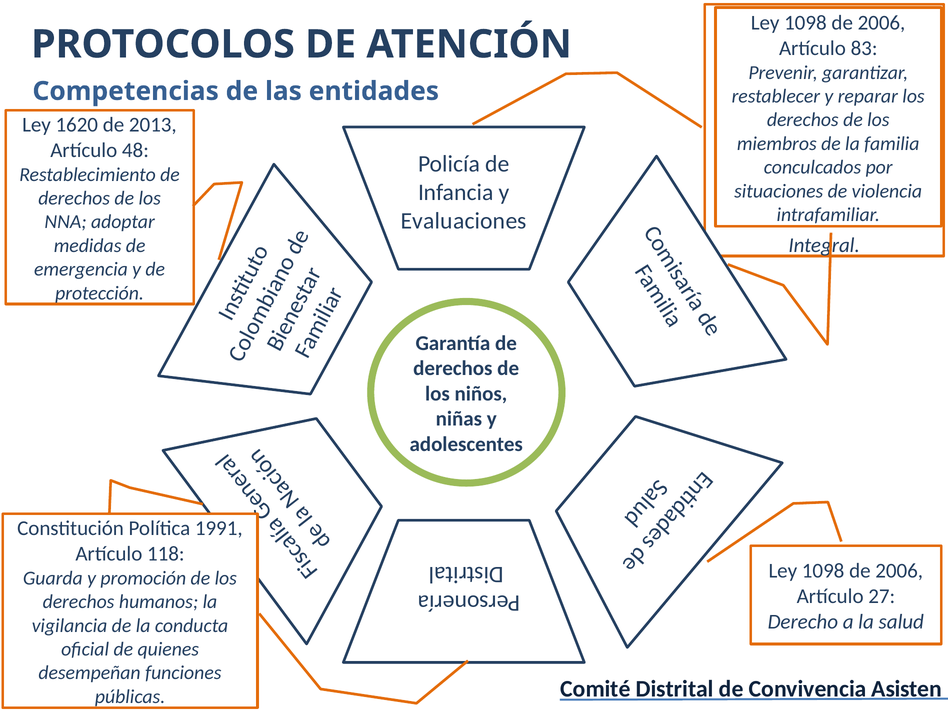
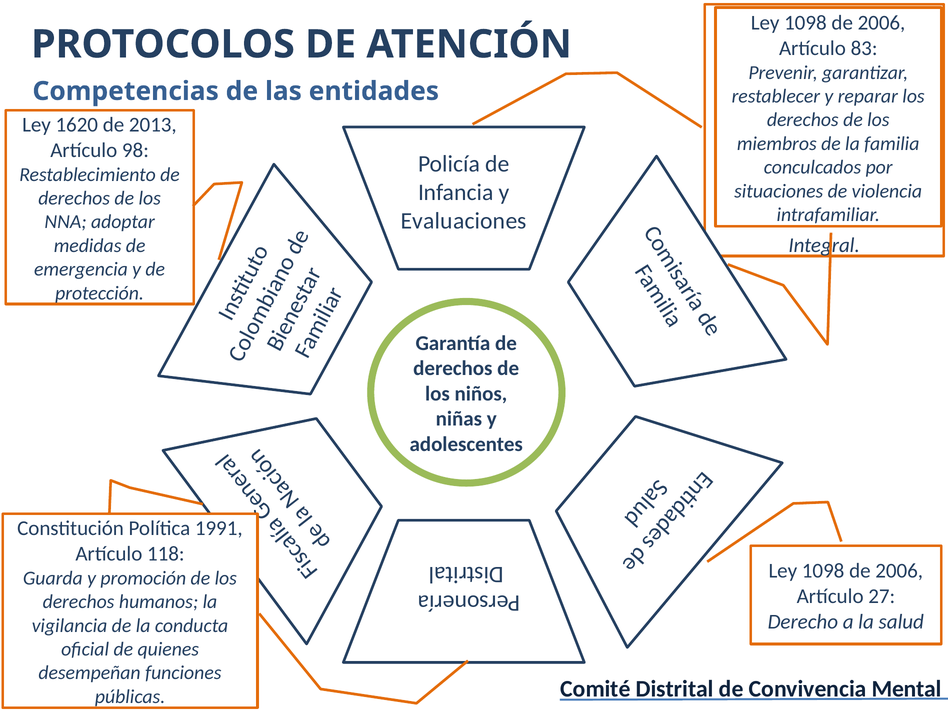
48: 48 -> 98 (135, 150)
Asisten: Asisten -> Mental (907, 689)
